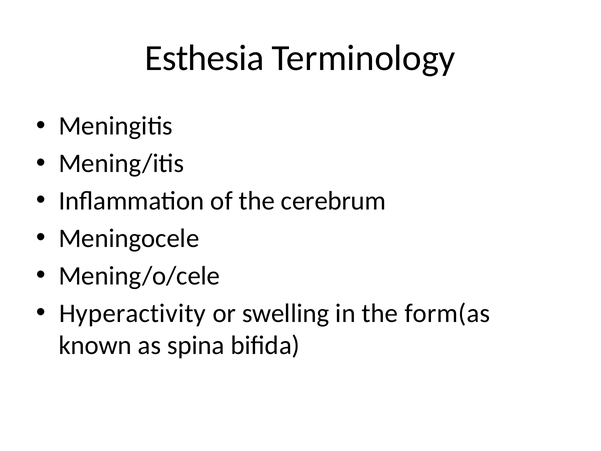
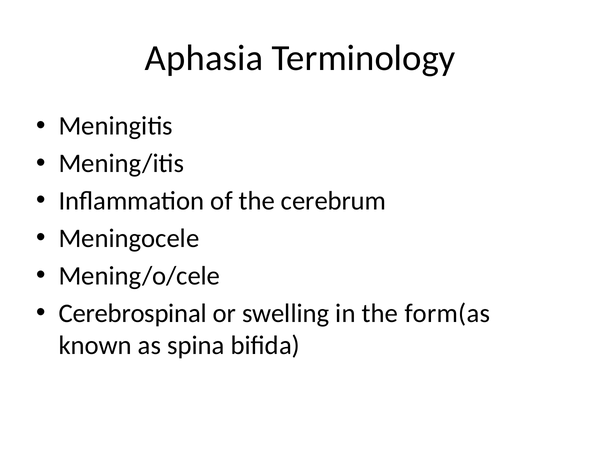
Esthesia: Esthesia -> Aphasia (204, 58)
Hyperactivity: Hyperactivity -> Cerebrospinal (133, 313)
